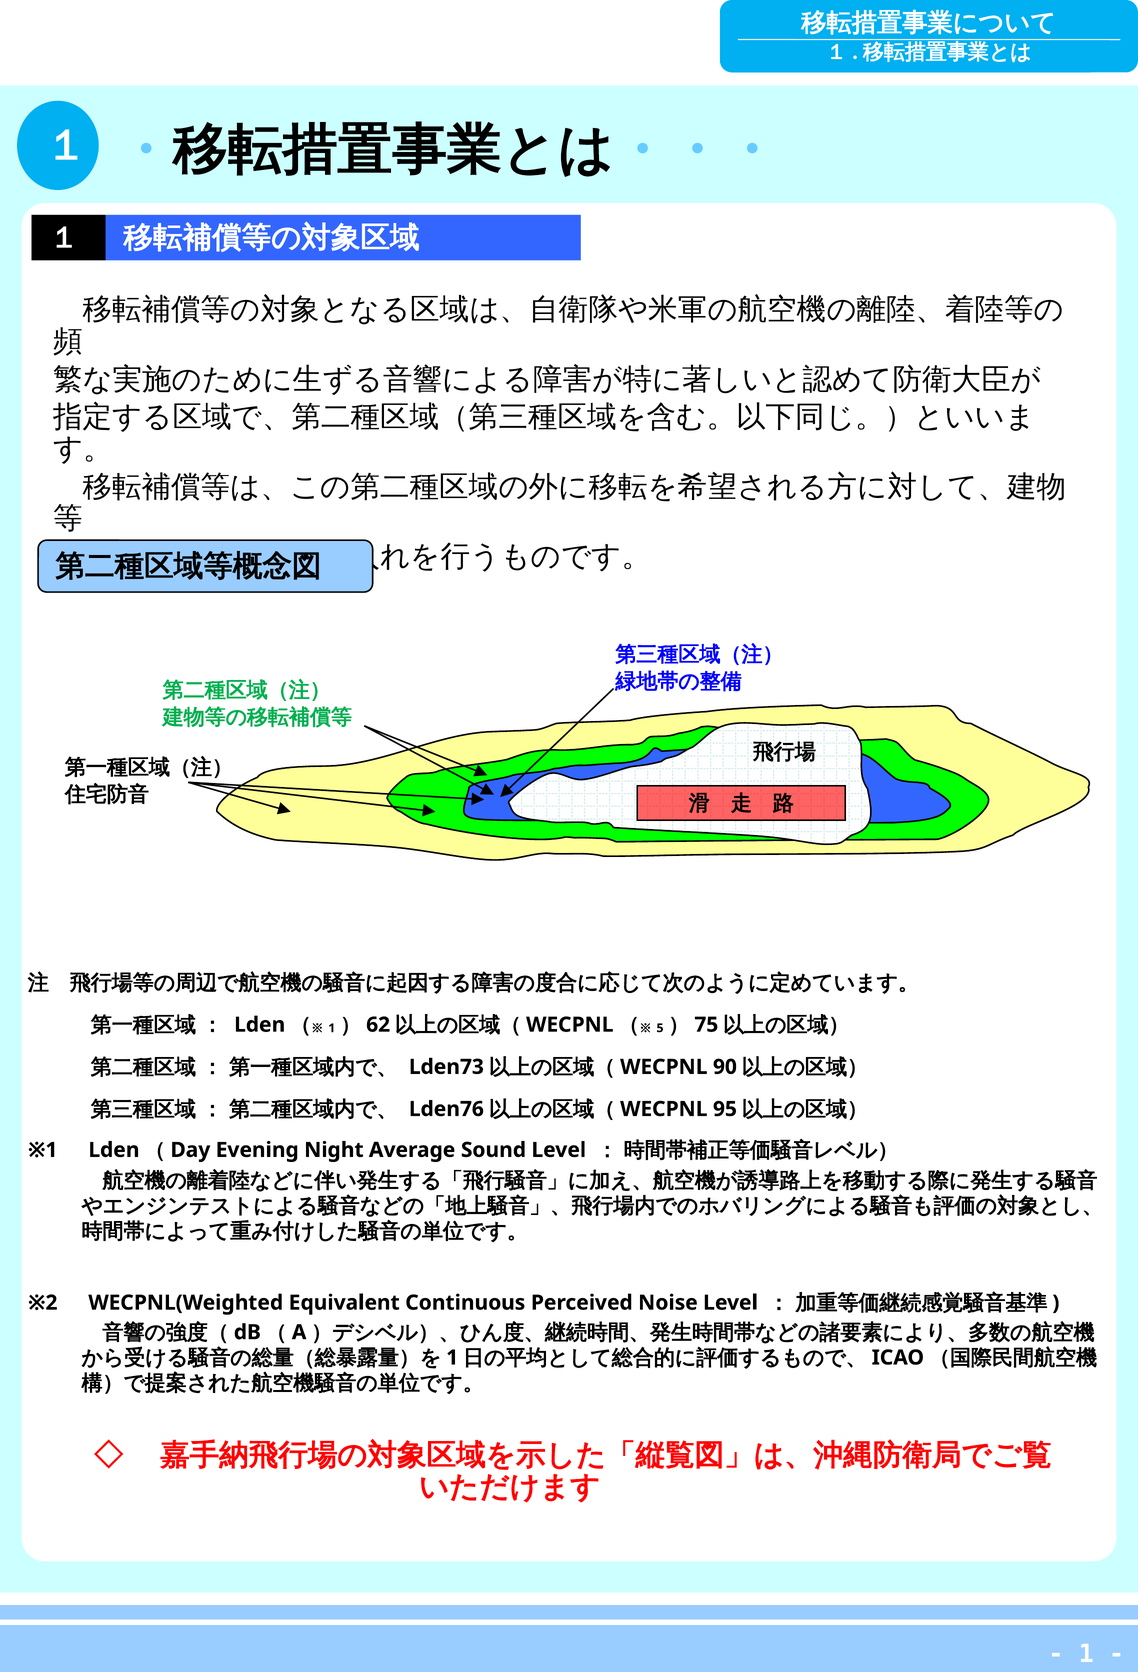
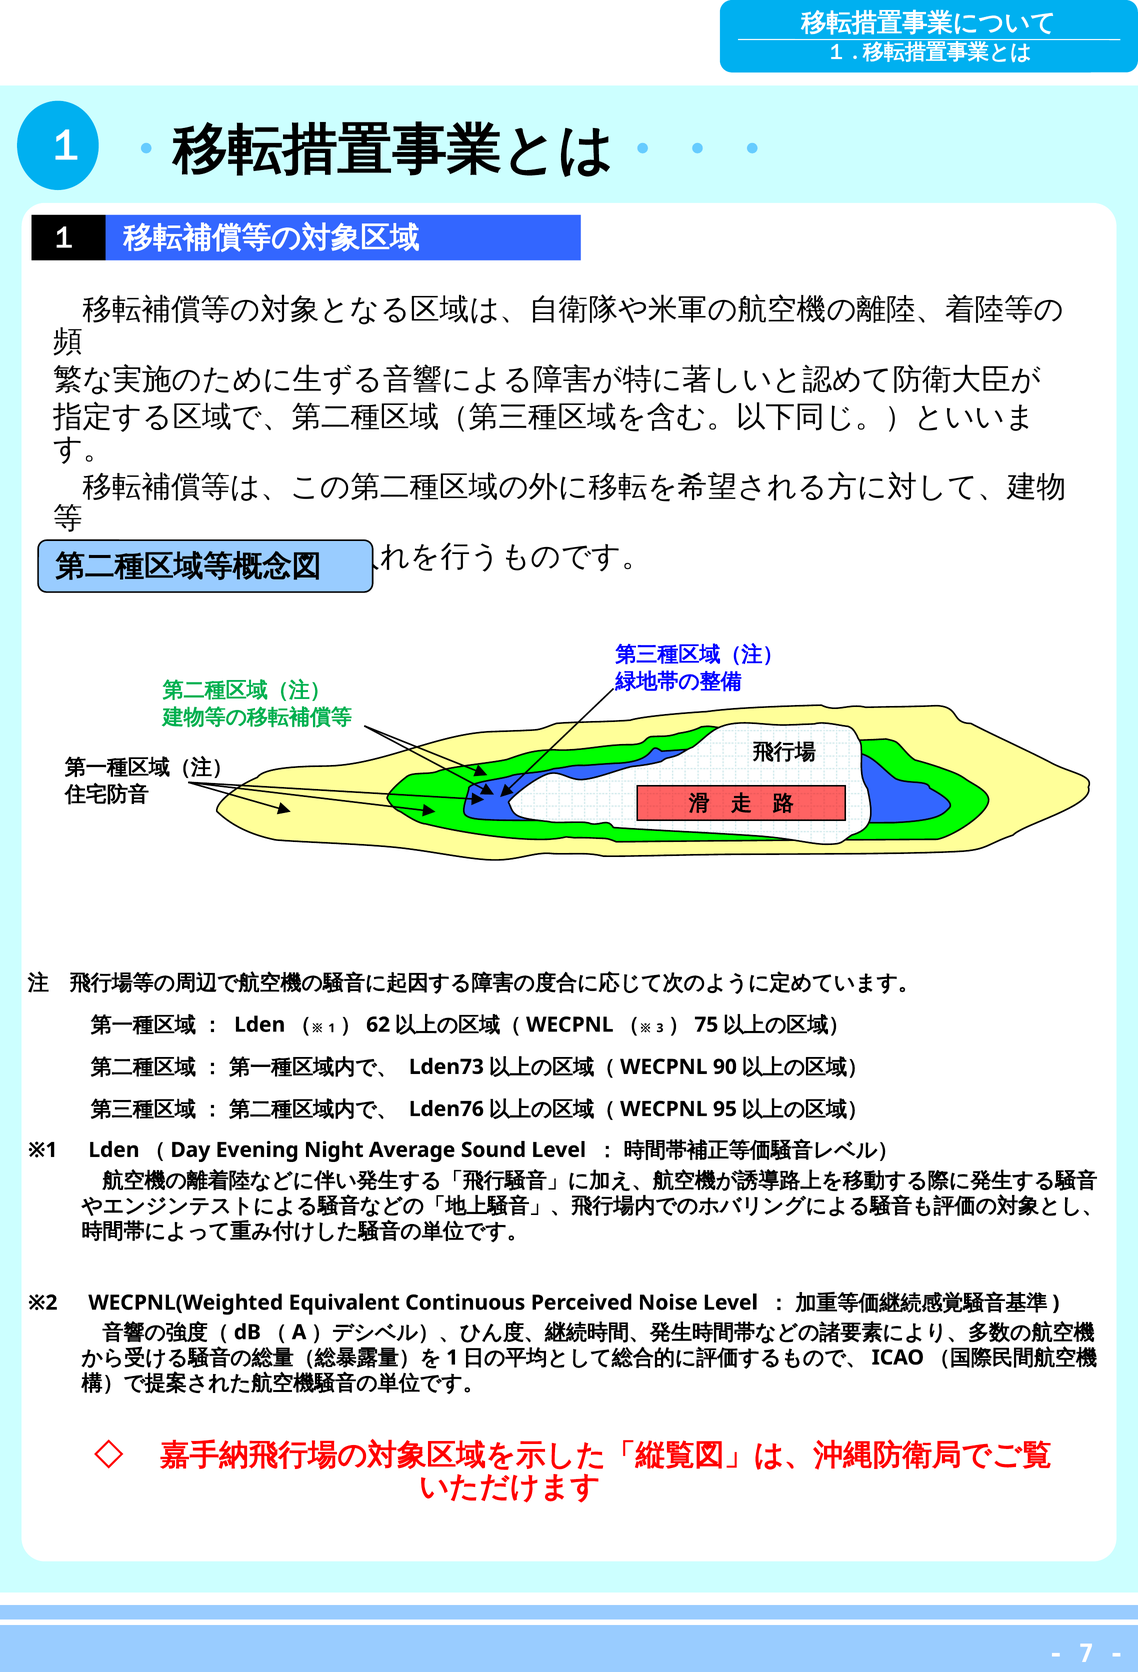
5: 5 -> 3 (660, 1029)
1: 1 -> 7 (1086, 1655)
